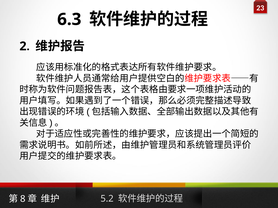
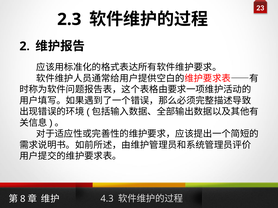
6.3: 6.3 -> 2.3 (69, 19)
5.2: 5.2 -> 4.3 (107, 199)
